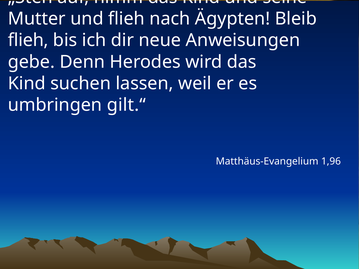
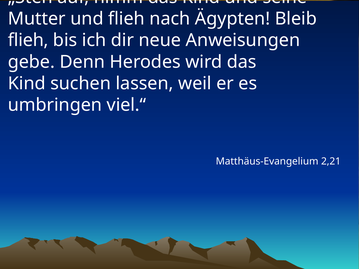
gilt.“: gilt.“ -> viel.“ (126, 105)
1,96: 1,96 -> 2,21 (331, 162)
